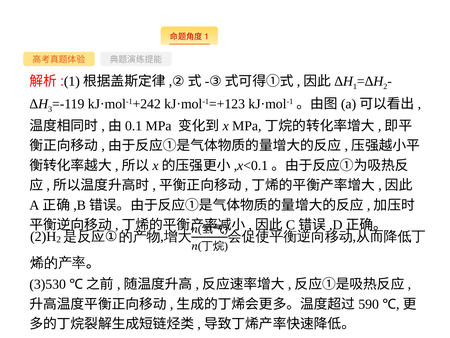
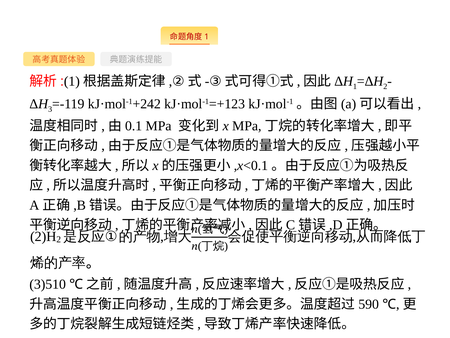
3)530: 3)530 -> 3)510 (48, 284)
